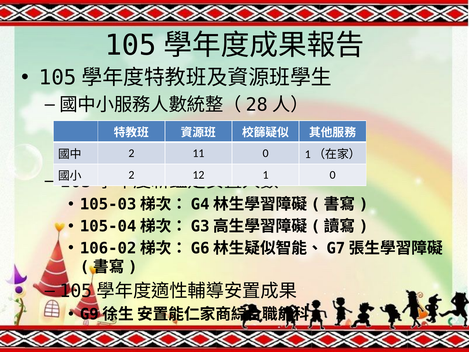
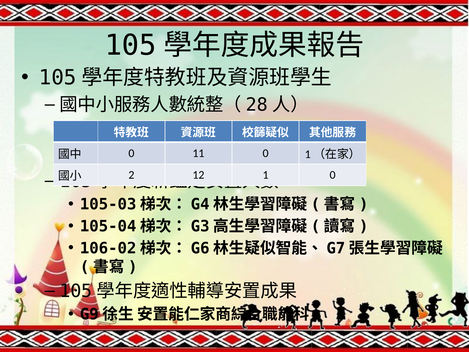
2: 2 -> 0 (131, 153)
